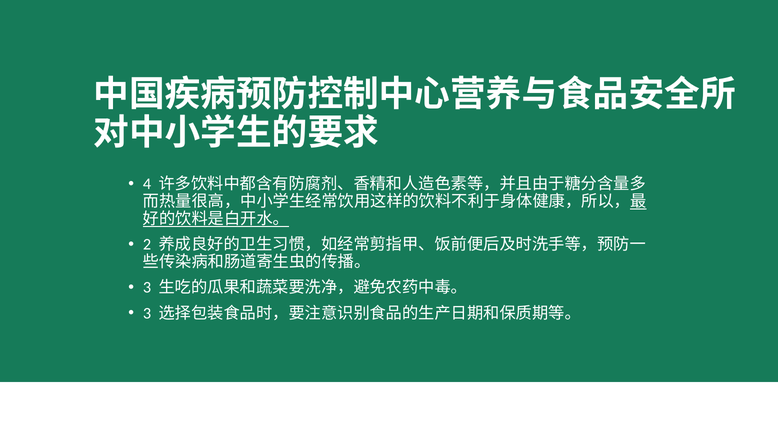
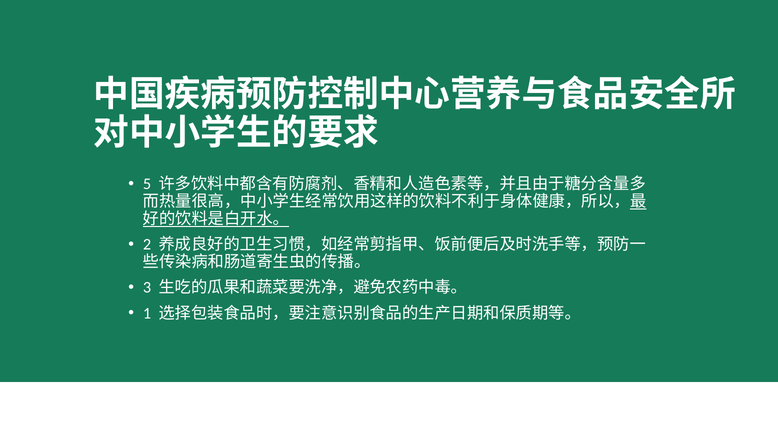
4: 4 -> 5 (147, 184)
3: 3 -> 1 (147, 314)
